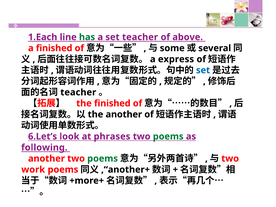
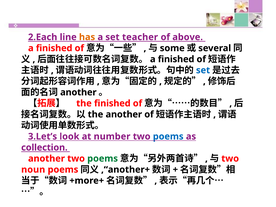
1.Each: 1.Each -> 2.Each (43, 37)
has colour: green -> orange (87, 37)
express: express -> finished (176, 59)
teacher: teacher -> another (78, 92)
6.Let’s: 6.Let’s -> 3.Let’s (43, 136)
phrases: phrases -> number (112, 136)
poems colour: green -> blue (168, 136)
following: following -> collection (44, 148)
work: work -> noun (33, 170)
